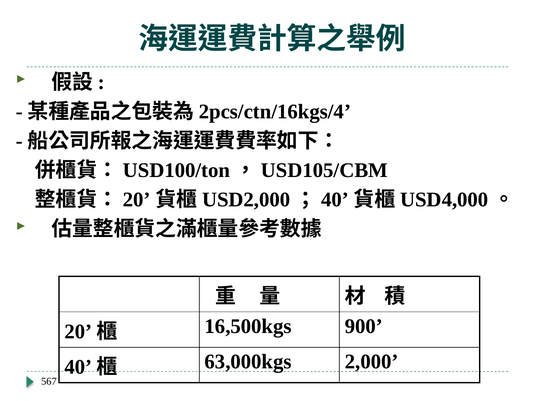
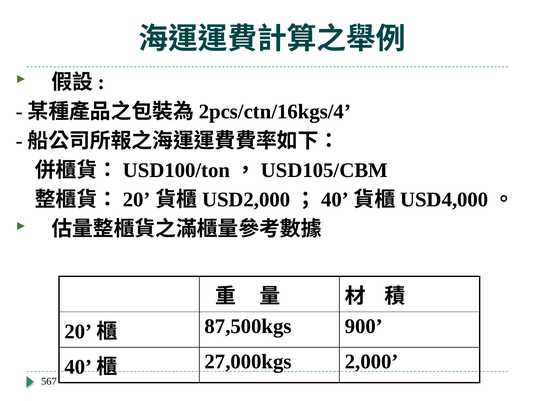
16,500kgs: 16,500kgs -> 87,500kgs (248, 326)
63,000kgs: 63,000kgs -> 27,000kgs (248, 362)
